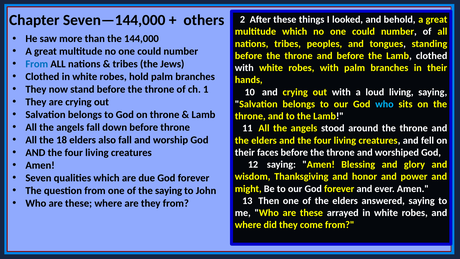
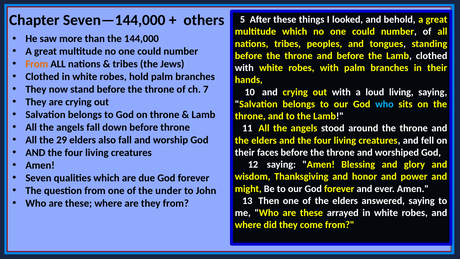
2: 2 -> 5 (242, 19)
From colour: blue -> orange (37, 64)
1: 1 -> 7 (206, 89)
18: 18 -> 29 (62, 140)
the saying: saying -> under (168, 190)
